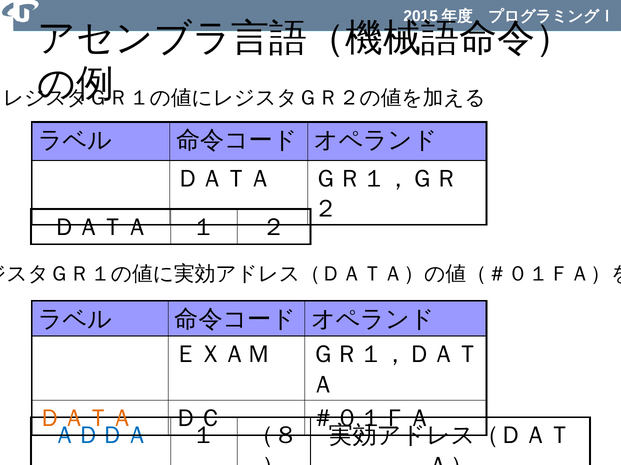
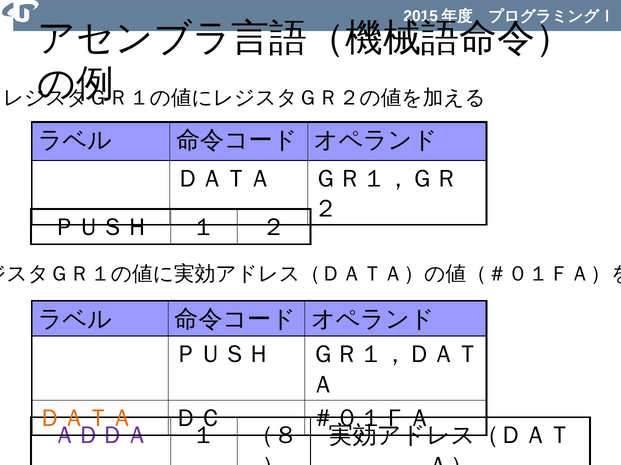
ＤＡＴＡ: ＤＡＴＡ -> ＰＵＳＨ (101, 228)
ＥＸＡＭ: ＥＸＡＭ -> ＰＵＳＨ (223, 355)
ＡＤＤＡ colour: blue -> purple (101, 436)
